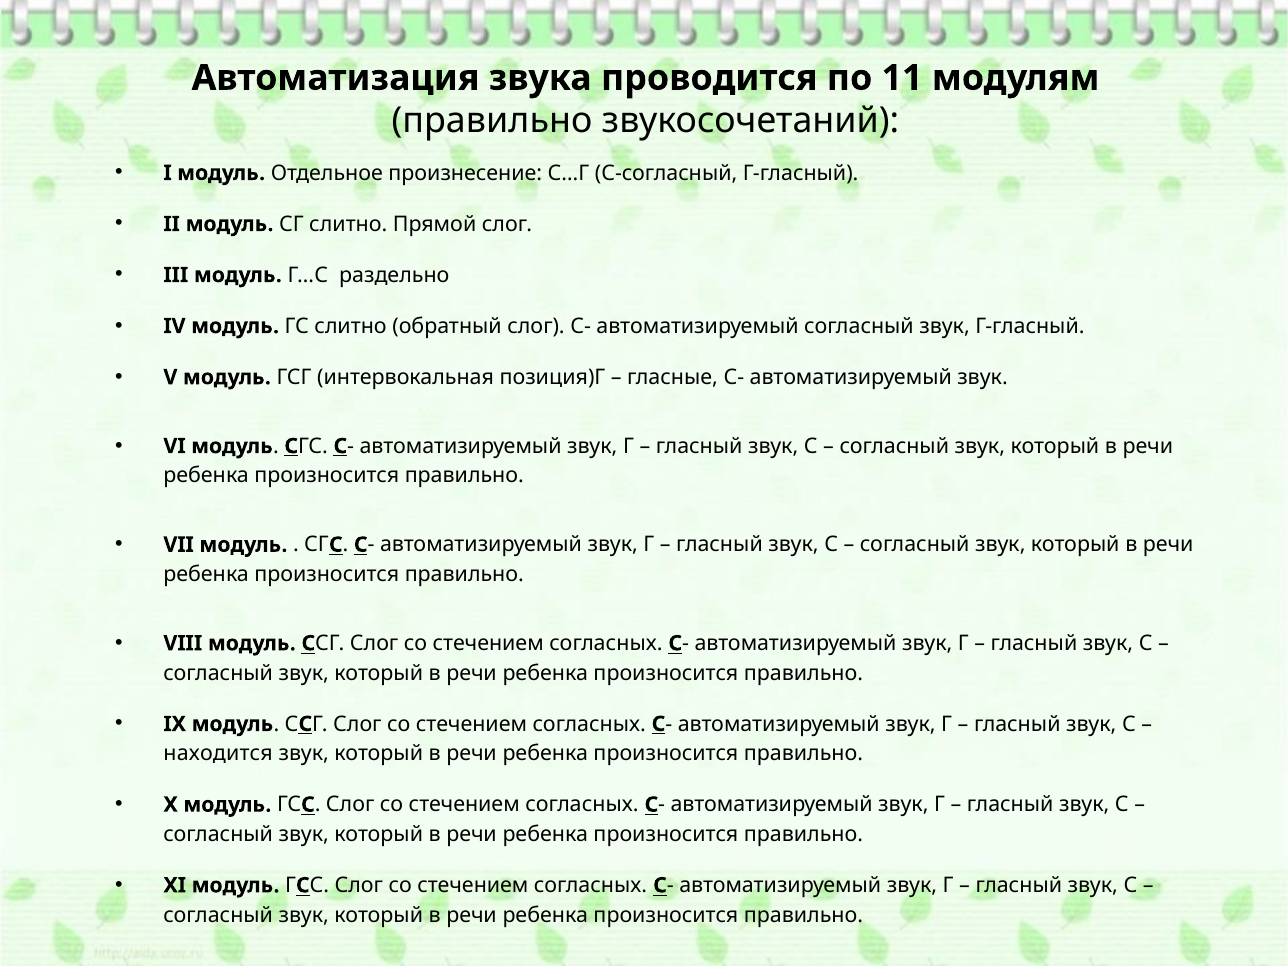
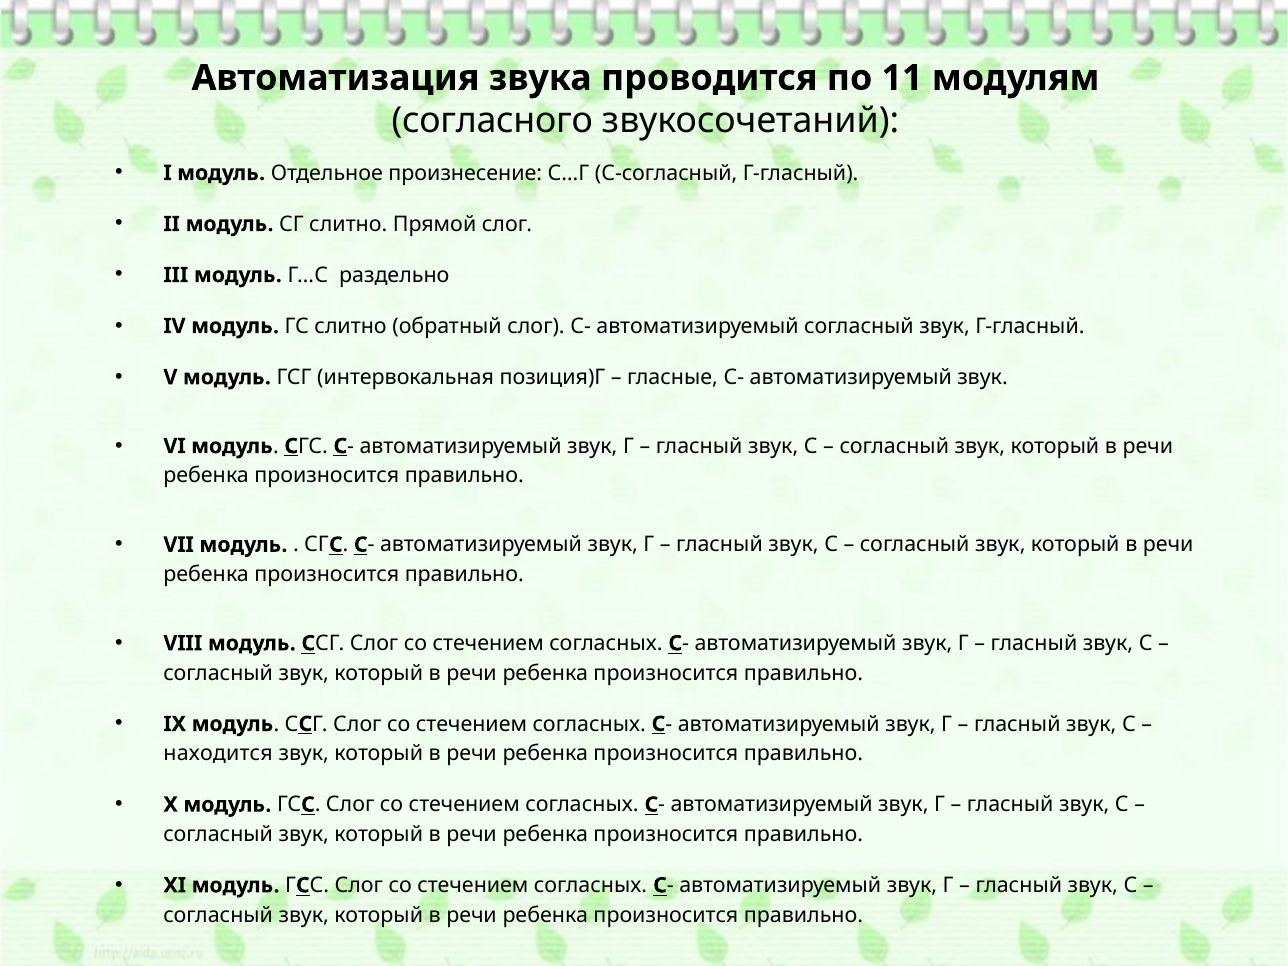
правильно: правильно -> согласного (492, 121)
